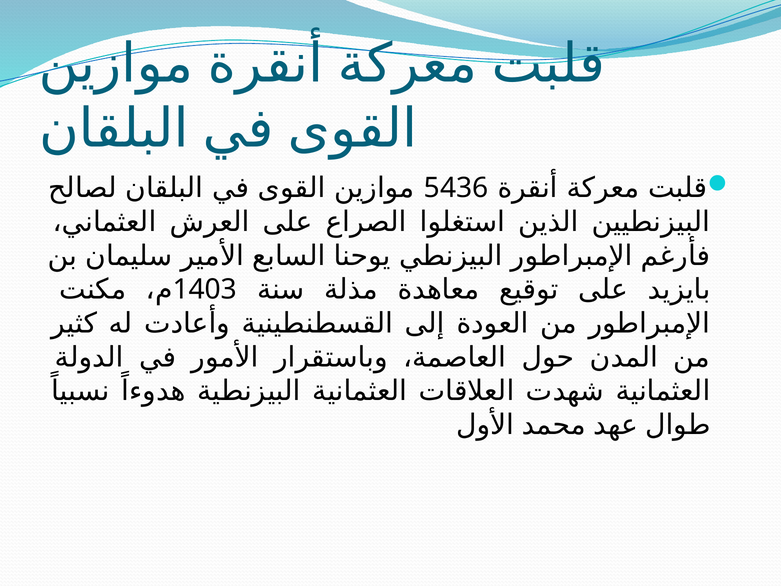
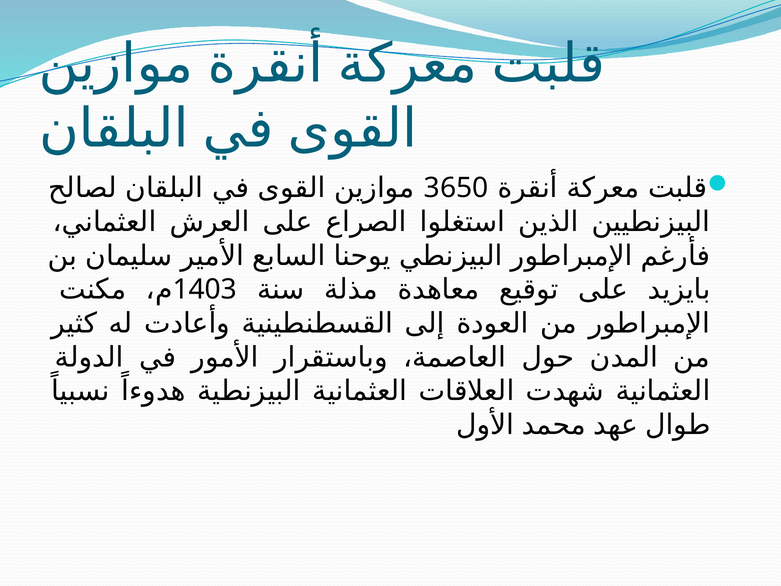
5436: 5436 -> 3650 (456, 188)
